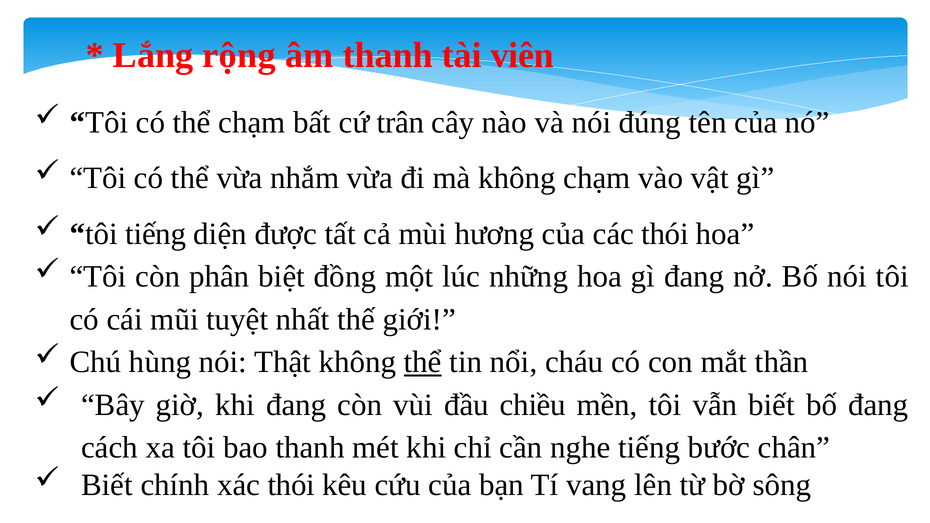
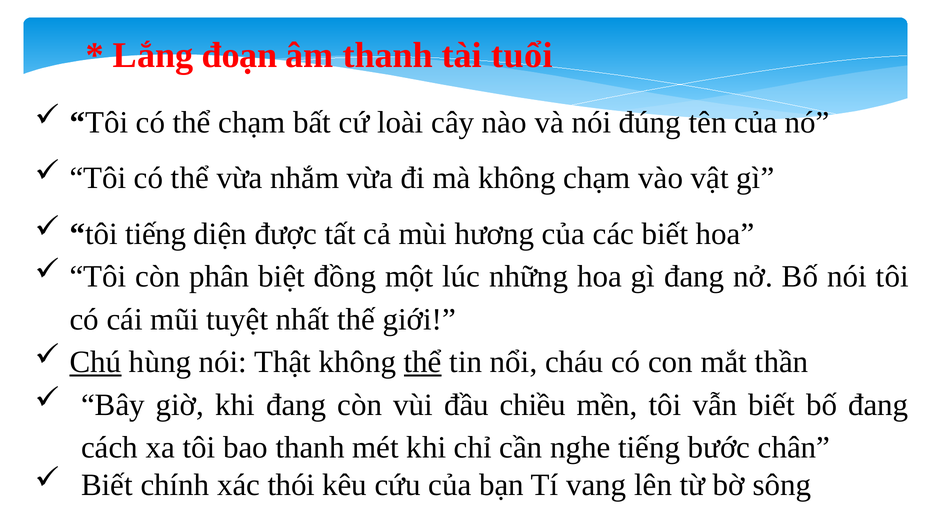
rộng: rộng -> đoạn (239, 55)
viên: viên -> tuổi (522, 55)
trân: trân -> loài (400, 122)
các thói: thói -> biết (665, 234)
Chú underline: none -> present (95, 362)
